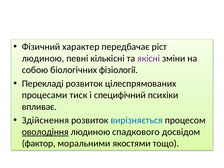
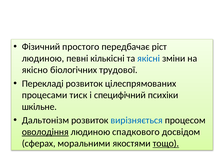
характер: характер -> простого (81, 47)
якісні colour: purple -> blue (149, 58)
собою: собою -> якісно (35, 70)
фізіології: фізіології -> трудової (118, 70)
впливає: впливає -> шкільне (39, 107)
Здійснення: Здійснення -> Дальтонізм (45, 120)
фактор: фактор -> сферах (39, 143)
тощо underline: none -> present (166, 143)
